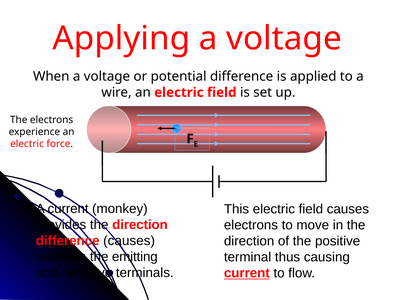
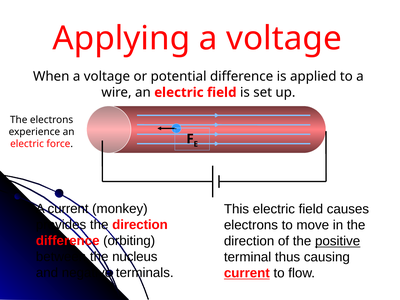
difference causes: causes -> orbiting (129, 241)
positive underline: none -> present (338, 241)
emitting: emitting -> nucleus (135, 257)
